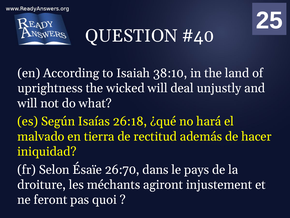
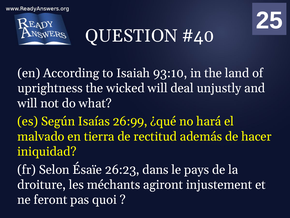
38:10: 38:10 -> 93:10 (170, 73)
26:18: 26:18 -> 26:99 (130, 121)
26:70: 26:70 -> 26:23 (122, 169)
